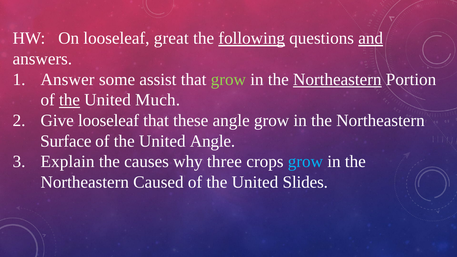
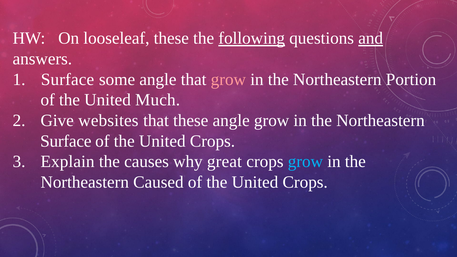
looseleaf great: great -> these (171, 38)
Answer: Answer -> Surface (68, 79)
some assist: assist -> angle (158, 79)
grow colour: light green -> pink (228, 79)
Northeastern underline: present -> none (337, 79)
the underline: present -> none (69, 100)
Give looseleaf: looseleaf -> websites (108, 121)
Angle: Angle -> Crops (212, 141)
three: three -> great (224, 162)
Slides: Slides -> Crops (305, 182)
